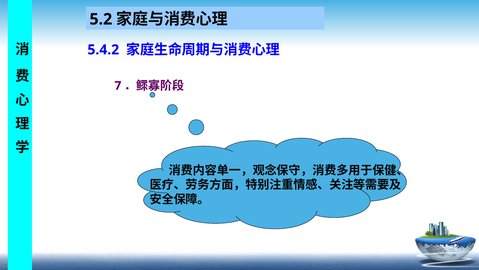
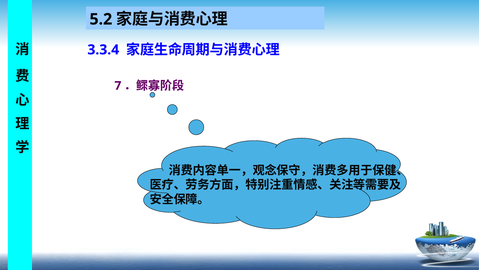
5.4.2: 5.4.2 -> 3.3.4 (103, 50)
